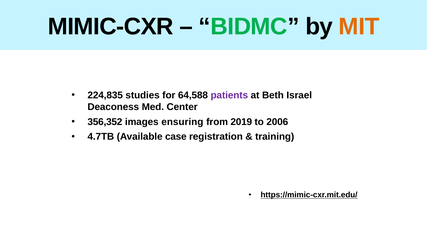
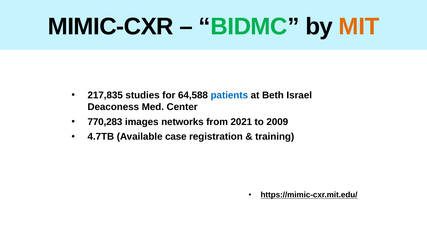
224,835: 224,835 -> 217,835 (105, 95)
patients colour: purple -> blue (229, 95)
356,352: 356,352 -> 770,283 (105, 122)
ensuring: ensuring -> networks (182, 122)
2019: 2019 -> 2021 (241, 122)
2006: 2006 -> 2009 (277, 122)
